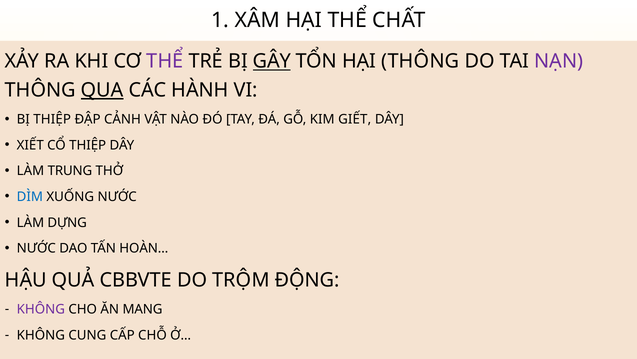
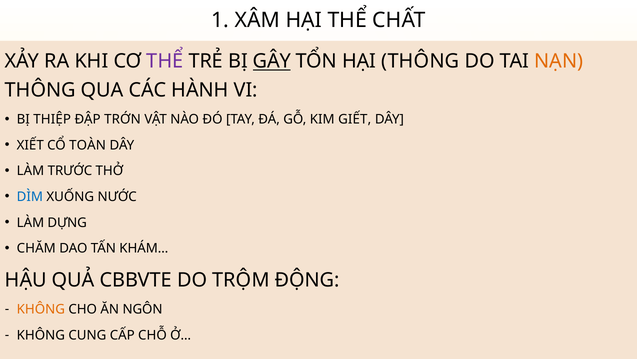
NẠN colour: purple -> orange (559, 61)
QUA underline: present -> none (102, 90)
CẢNH: CẢNH -> TRỚN (122, 119)
CỔ THIỆP: THIỆP -> TOÀN (88, 145)
TRUNG: TRUNG -> TRƯỚC (70, 171)
NƯỚC: NƯỚC -> CHĂM (36, 248)
HOÀN…: HOÀN… -> KHÁM… (144, 248)
KHÔNG colour: purple -> orange (41, 309)
MANG: MANG -> NGÔN (143, 309)
